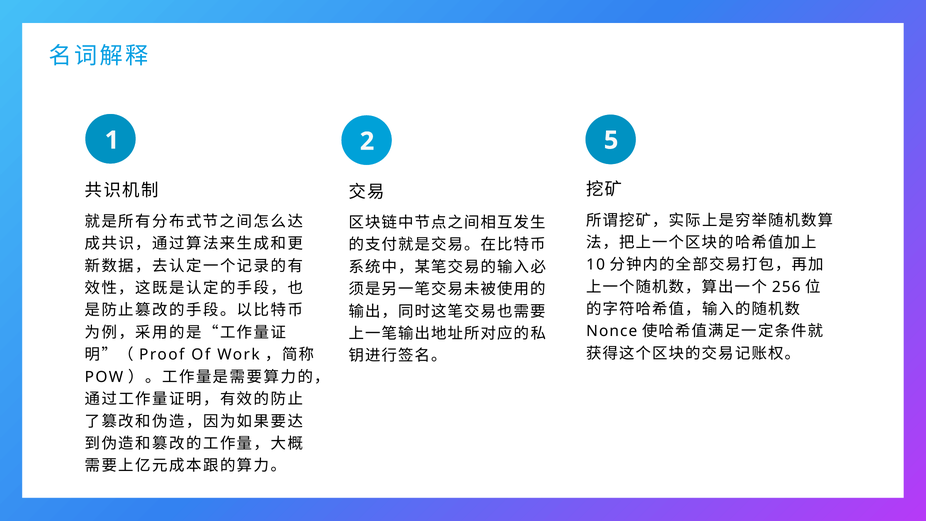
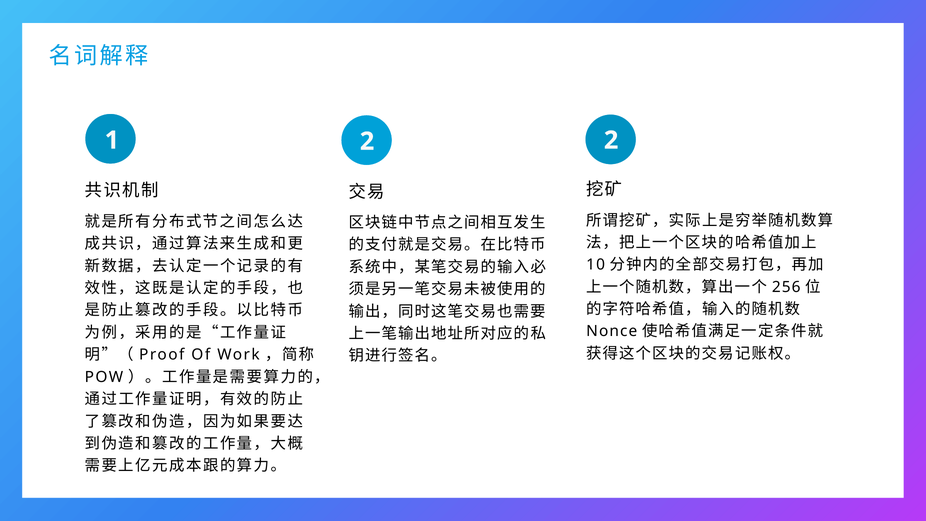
2 5: 5 -> 2 (611, 140)
